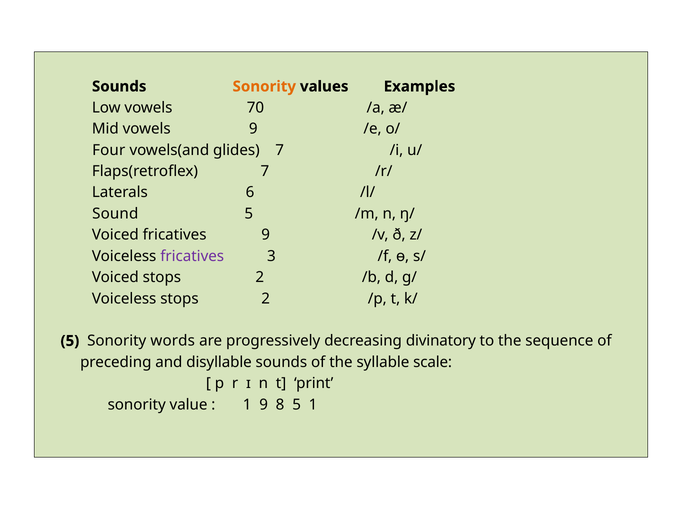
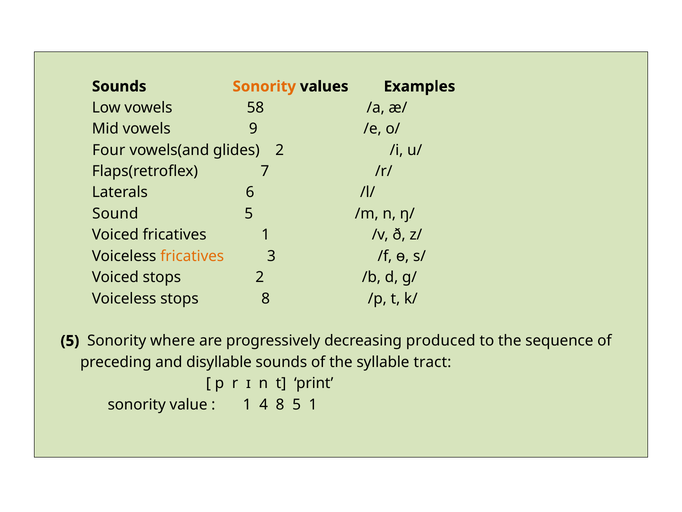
70: 70 -> 58 (255, 108)
glides 7: 7 -> 2 (280, 150)
fricatives 9: 9 -> 1 (266, 235)
fricatives colour: purple -> orange (192, 256)
Voiceless stops 2: 2 -> 8 (266, 298)
words: words -> where (173, 341)
divinatory: divinatory -> produced (441, 341)
scale: scale -> tract (432, 362)
1 9: 9 -> 4 (264, 404)
